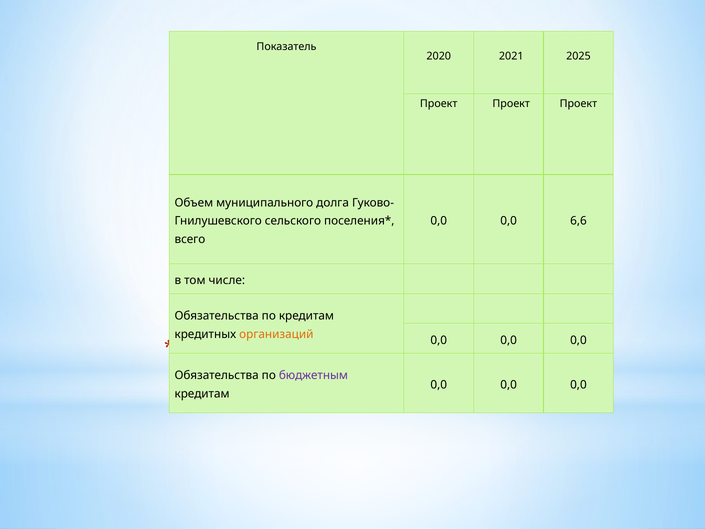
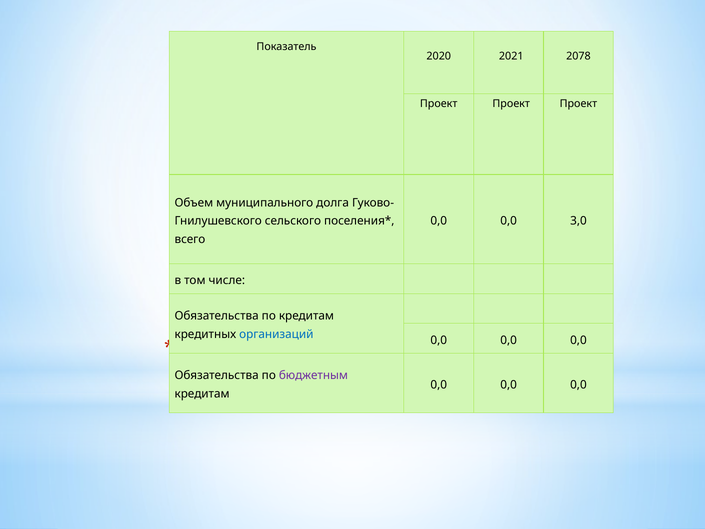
2025: 2025 -> 2078 (578, 56)
6,6: 6,6 -> 3,0 (578, 221)
организаций colour: orange -> blue (276, 334)
